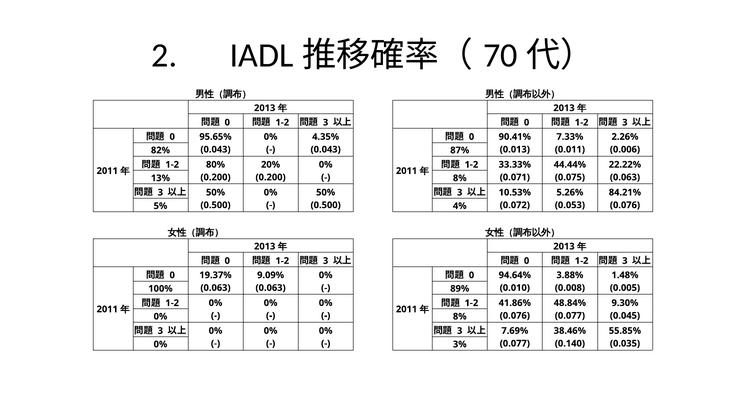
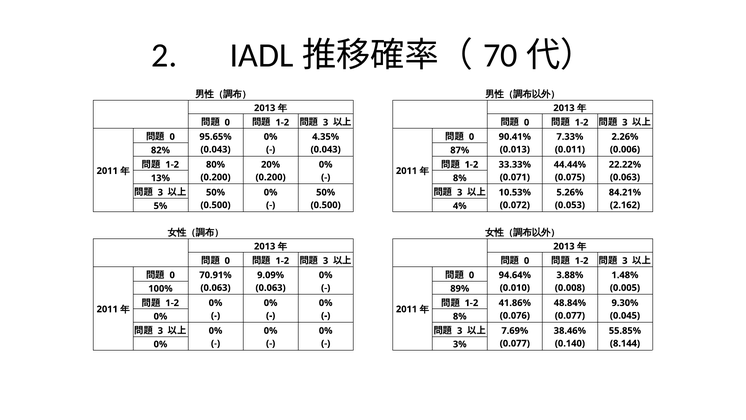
0.076: 0.076 -> 2.162 (625, 205)
19.37%: 19.37% -> 70.91% (216, 275)
0.035: 0.035 -> 8.144 (625, 343)
